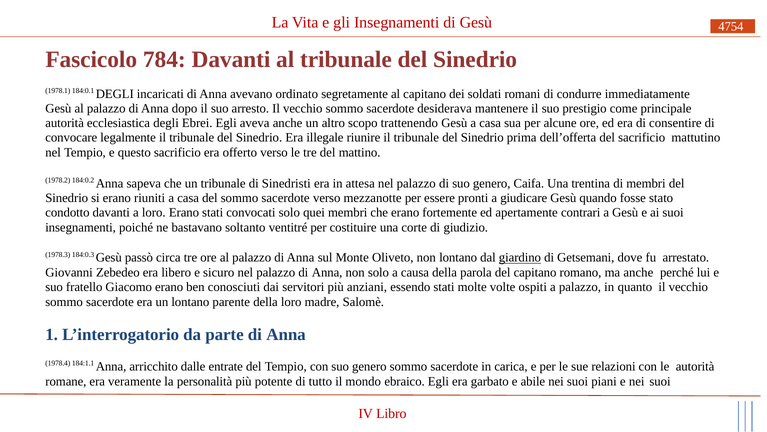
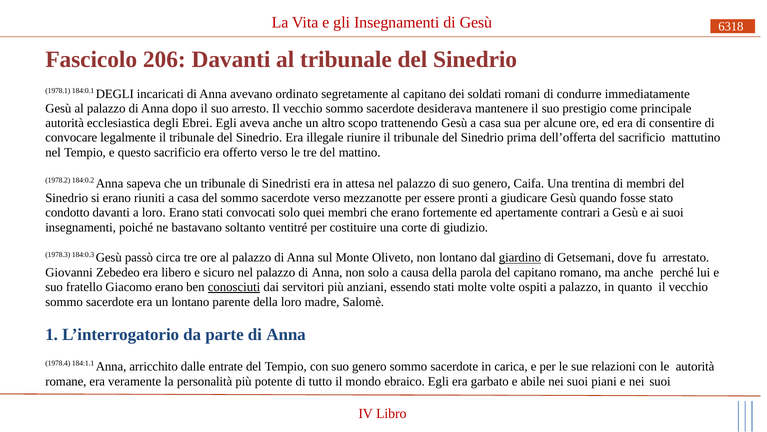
4754: 4754 -> 6318 (731, 26)
784: 784 -> 206 (164, 59)
conosciuti underline: none -> present (234, 287)
